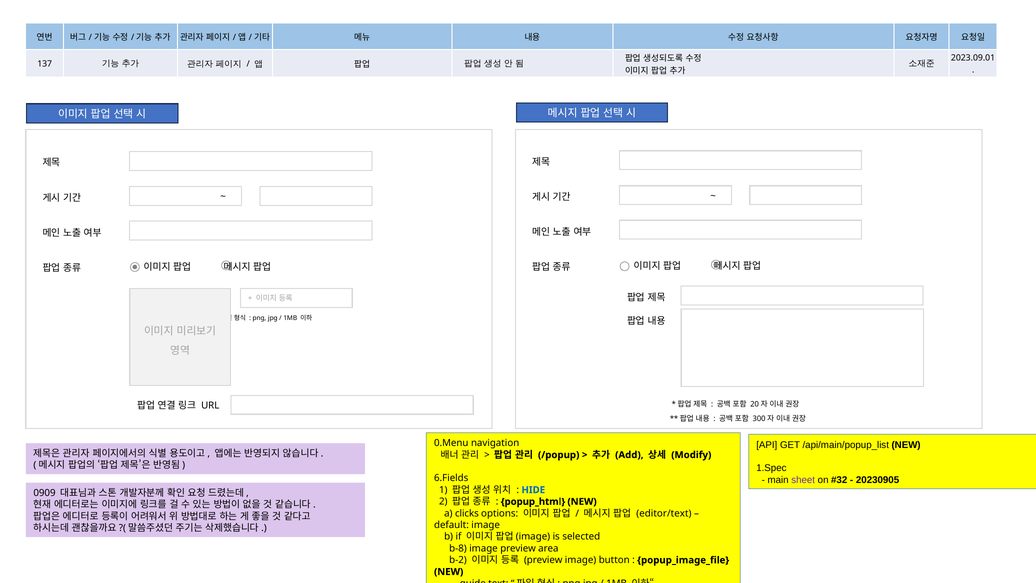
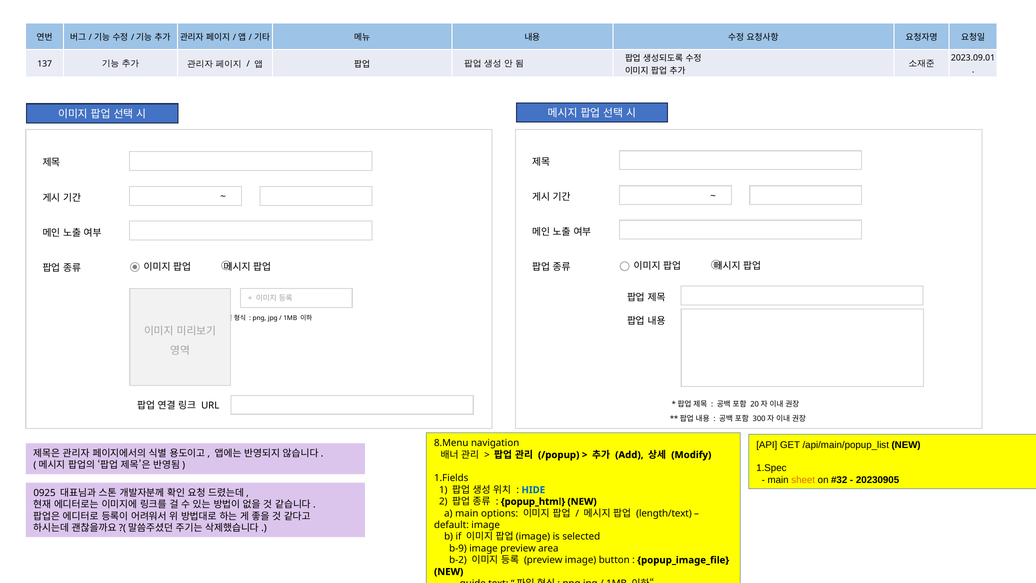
0.Menu: 0.Menu -> 8.Menu (451, 443)
sheet colour: purple -> orange (803, 480)
6.Fields: 6.Fields -> 1.Fields (451, 478)
0909: 0909 -> 0925 (44, 493)
a clicks: clicks -> main (467, 513)
editor/text: editor/text -> length/text (664, 513)
b-8: b-8 -> b-9 (458, 548)
